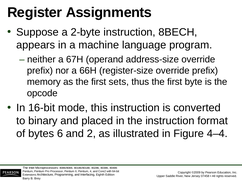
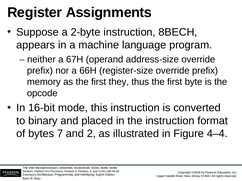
sets: sets -> they (119, 82)
6: 6 -> 7 (60, 134)
